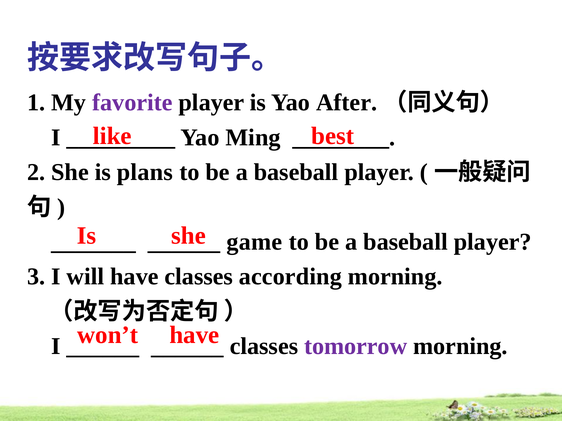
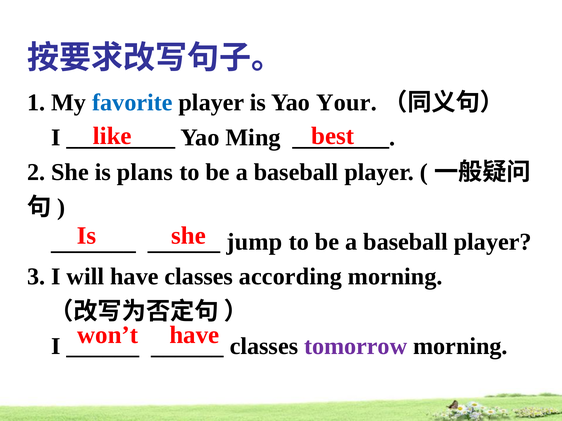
favorite colour: purple -> blue (132, 103)
After: After -> Your (346, 103)
game: game -> jump (254, 242)
